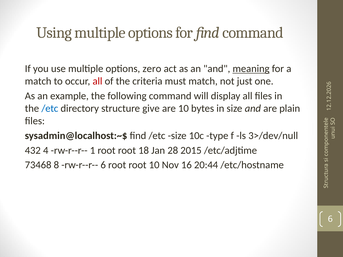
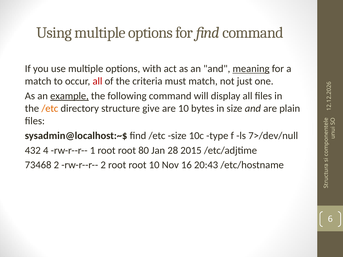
zero: zero -> with (152, 69)
example underline: none -> present (69, 96)
/etc colour: blue -> orange (50, 109)
3>/dev/null: 3>/dev/null -> 7>/dev/null (273, 136)
18: 18 -> 80 (144, 150)
73468 8: 8 -> 2 (56, 165)
rw-r--r-- 6: 6 -> 2 (103, 165)
20:44: 20:44 -> 20:43 (206, 165)
